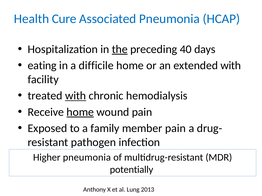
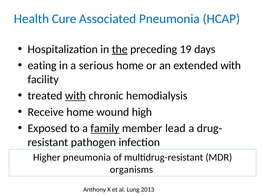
40: 40 -> 19 (186, 49)
difficile: difficile -> serious (96, 66)
home underline: present -> none (80, 112)
wound pain: pain -> high (142, 112)
family underline: none -> present (105, 129)
member pain: pain -> lead (175, 129)
potentially: potentially -> organisms (131, 170)
